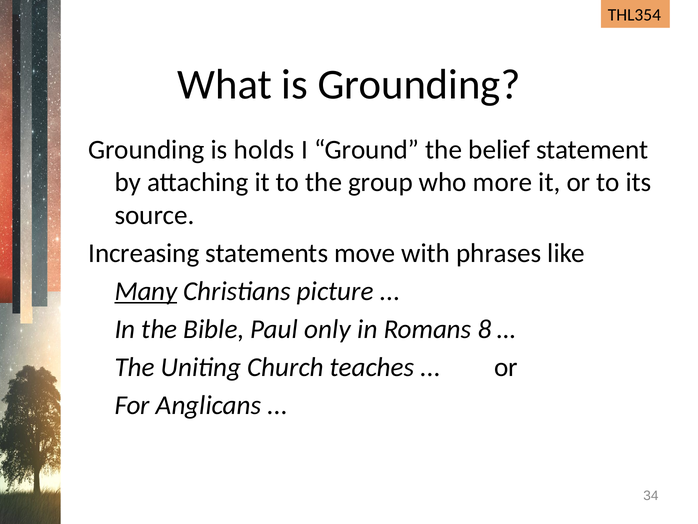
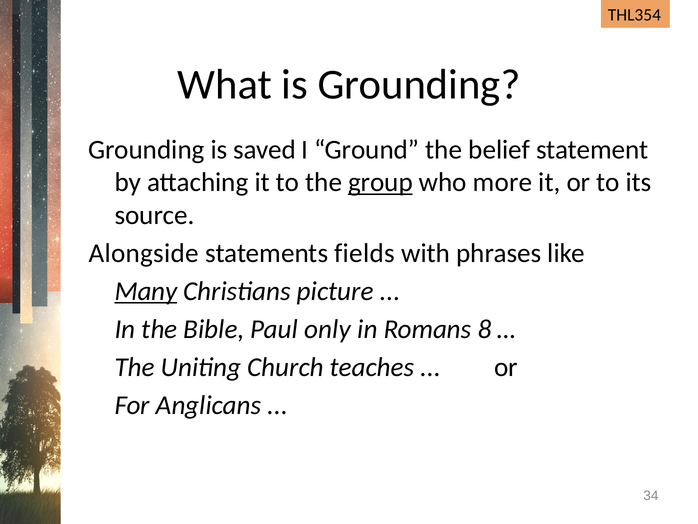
holds: holds -> saved (265, 150)
group underline: none -> present (380, 182)
Increasing: Increasing -> Alongside (144, 253)
move: move -> fields (365, 253)
